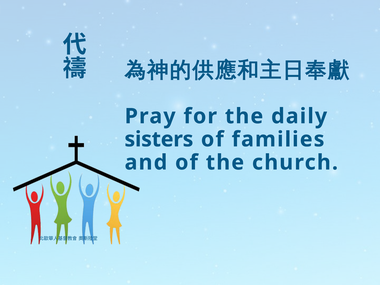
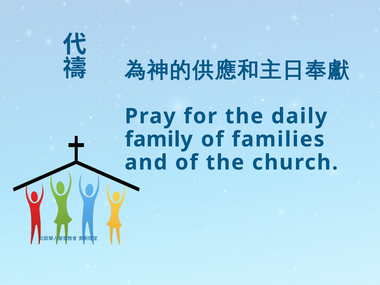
sisters: sisters -> family (159, 139)
